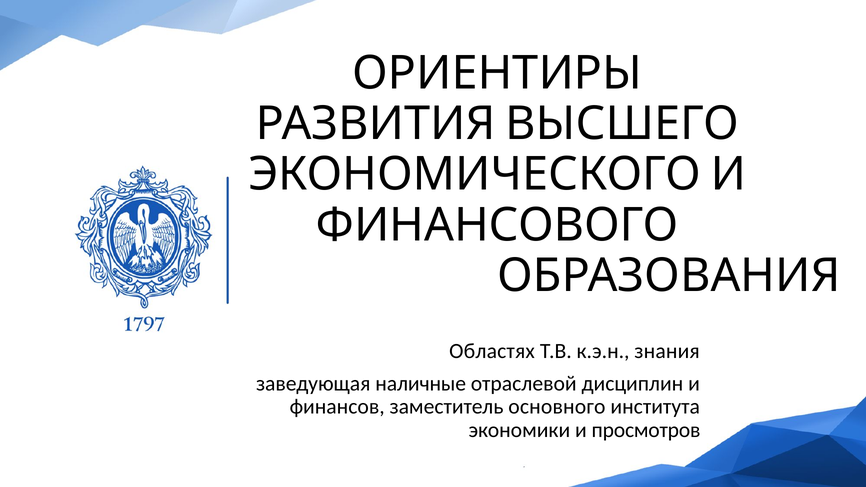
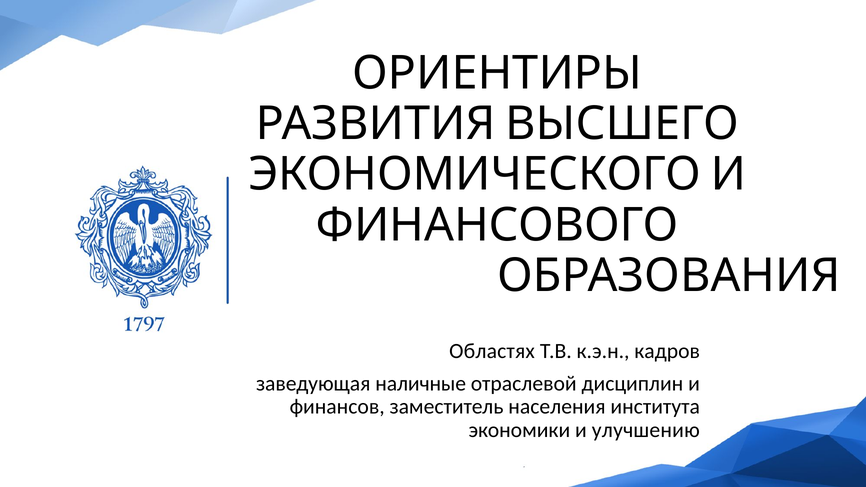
знания: знания -> кадров (667, 351)
основного: основного -> населения (557, 407)
просмотров: просмотров -> улучшению (646, 430)
